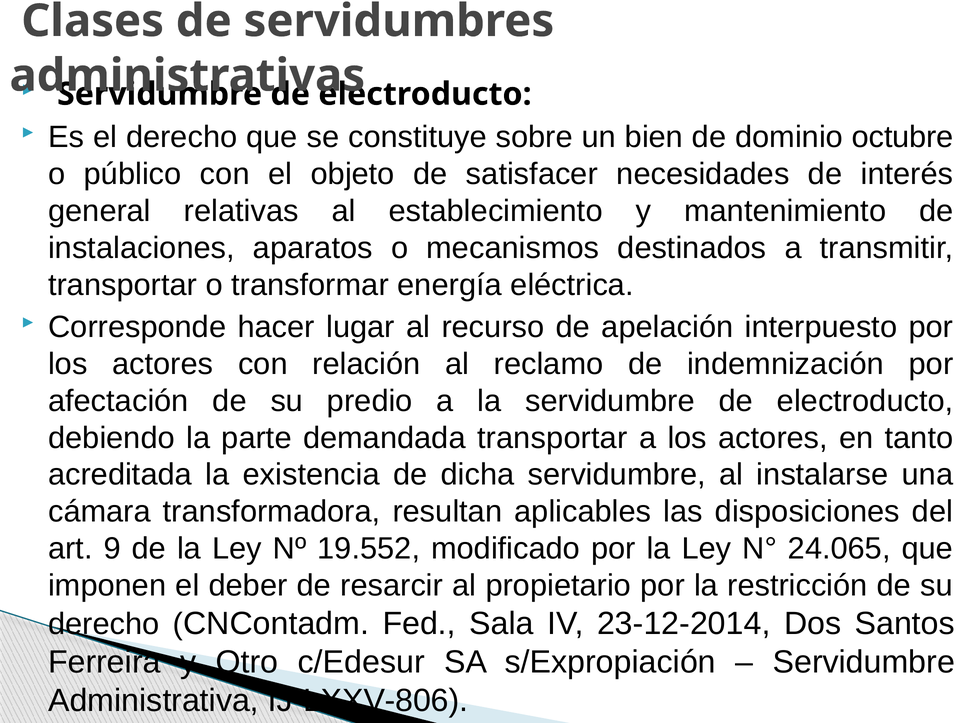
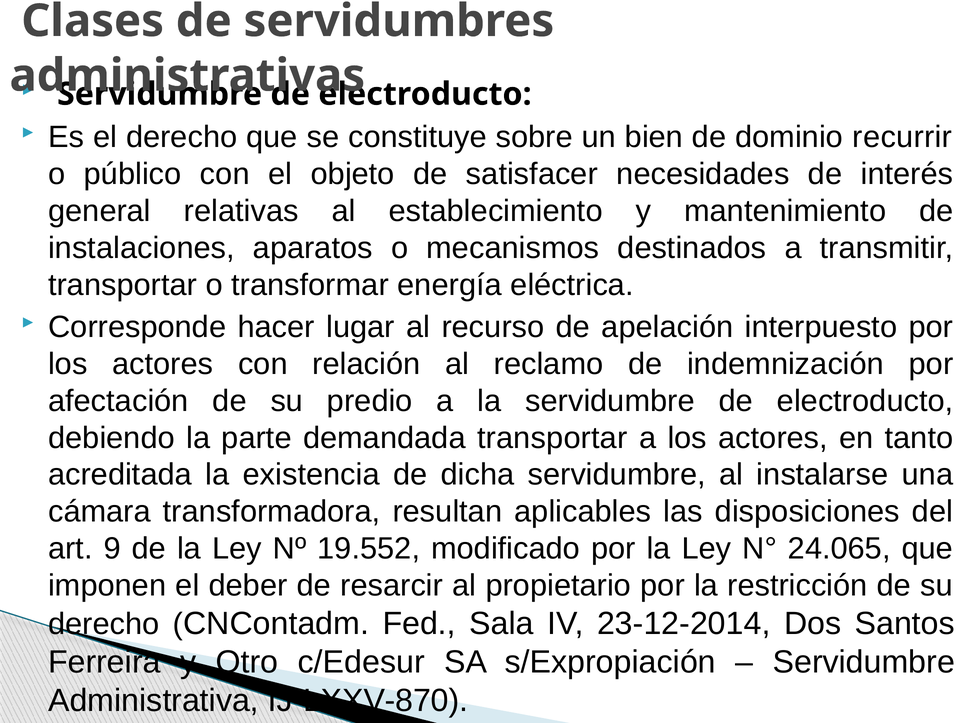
octubre: octubre -> recurrir (902, 137)
IJ-LXXV-806: IJ-LXXV-806 -> IJ-LXXV-870 (368, 701)
